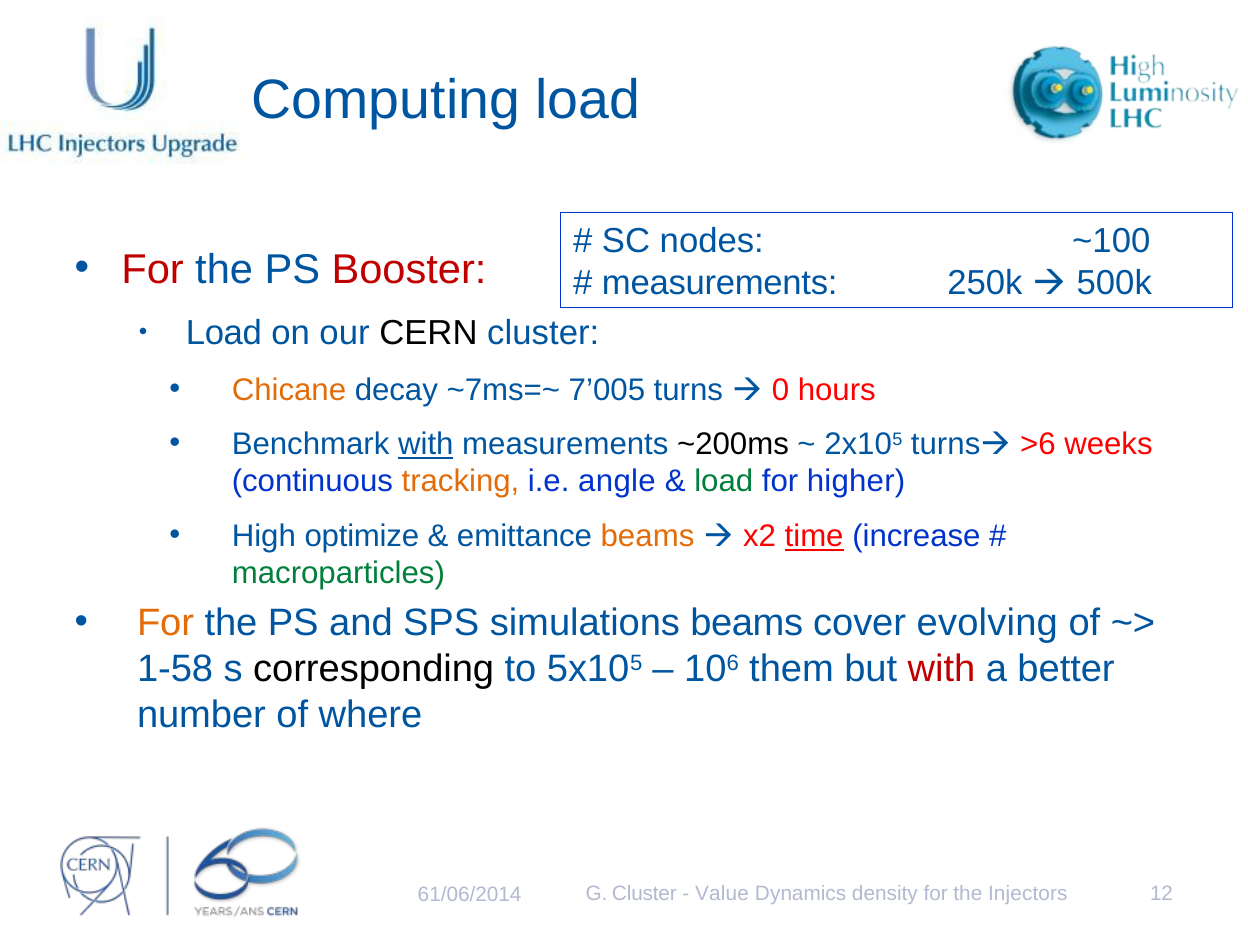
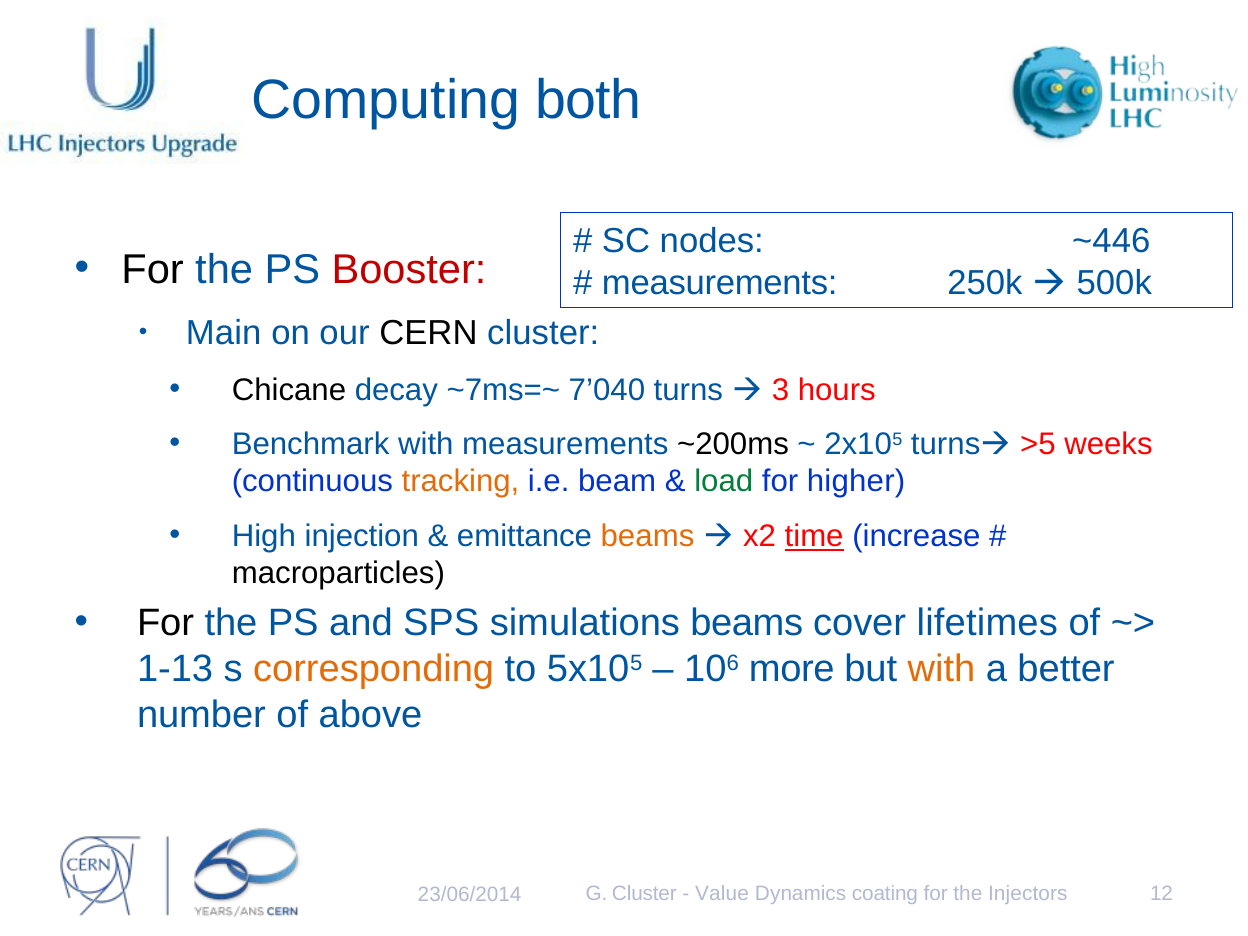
Computing load: load -> both (588, 100)
~100: ~100 -> ~446 (1111, 241)
For colour: red -> black (153, 269)
Load: Load -> Main (224, 333)
Chicane colour: orange -> black (289, 390)
7’005: 7’005 -> 7’040 (607, 390)
0: 0 -> 3 (781, 390)
with underline: present -> none (426, 444)
>6: >6 -> >5 (1038, 444)
angle: angle -> beam (617, 482)
optimize: optimize -> injection (362, 536)
macroparticles colour: green -> black (338, 574)
For colour: orange -> black (166, 623)
evolving: evolving -> lifetimes (987, 623)
1-58: 1-58 -> 1-13 (175, 669)
corresponding colour: black -> orange (374, 669)
them: them -> more (792, 669)
with colour: red -> orange (942, 669)
where: where -> above (370, 715)
density: density -> coating (885, 894)
61/06/2014: 61/06/2014 -> 23/06/2014 (470, 895)
